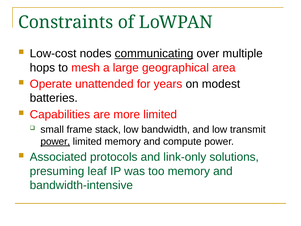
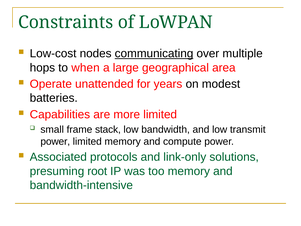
mesh: mesh -> when (86, 68)
power underline: present -> none (55, 141)
leaf: leaf -> root (97, 171)
